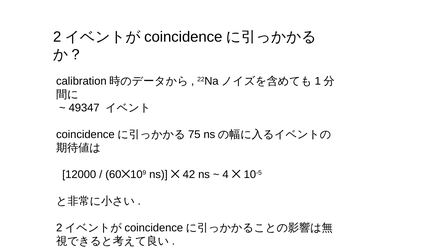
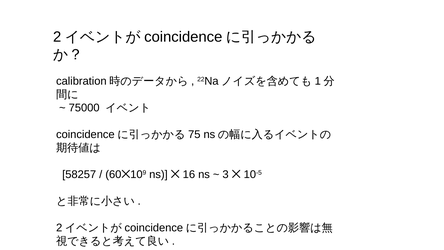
49347: 49347 -> 75000 (84, 108)
12000: 12000 -> 58257 (79, 174)
42: 42 -> 16 (189, 174)
4: 4 -> 3 (226, 174)
